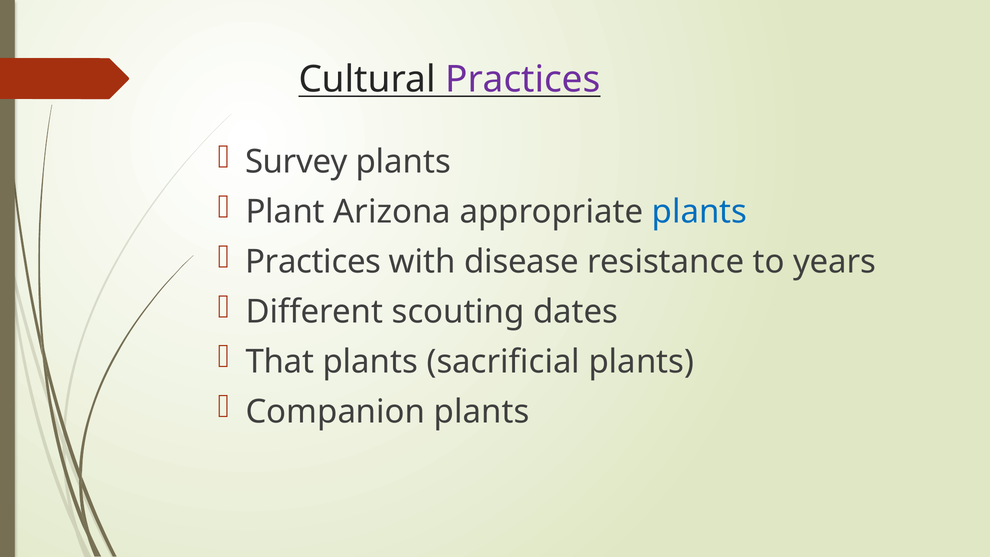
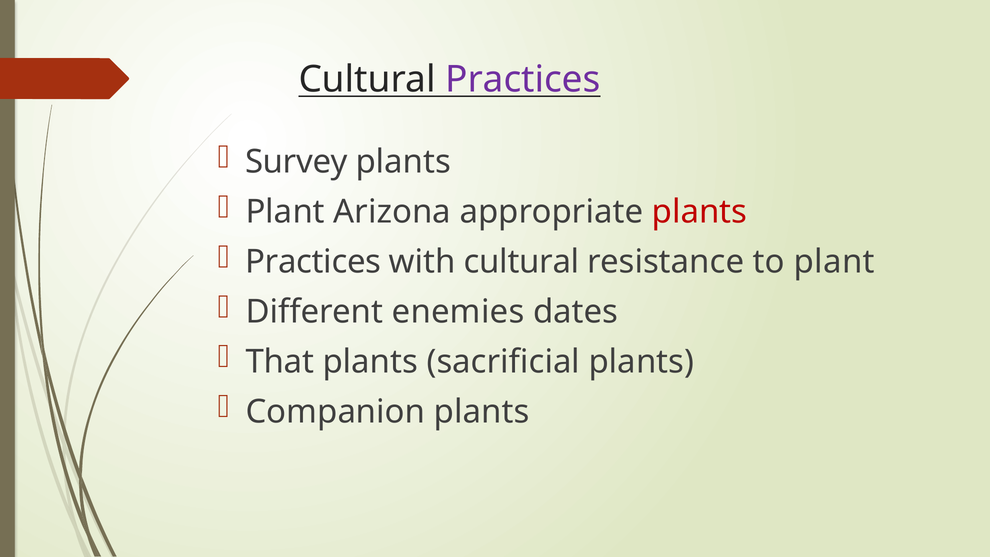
plants colour: blue -> red (699, 212)
with disease: disease -> cultural (522, 262)
to years: years -> plant (834, 262)
scouting: scouting -> enemies (458, 312)
